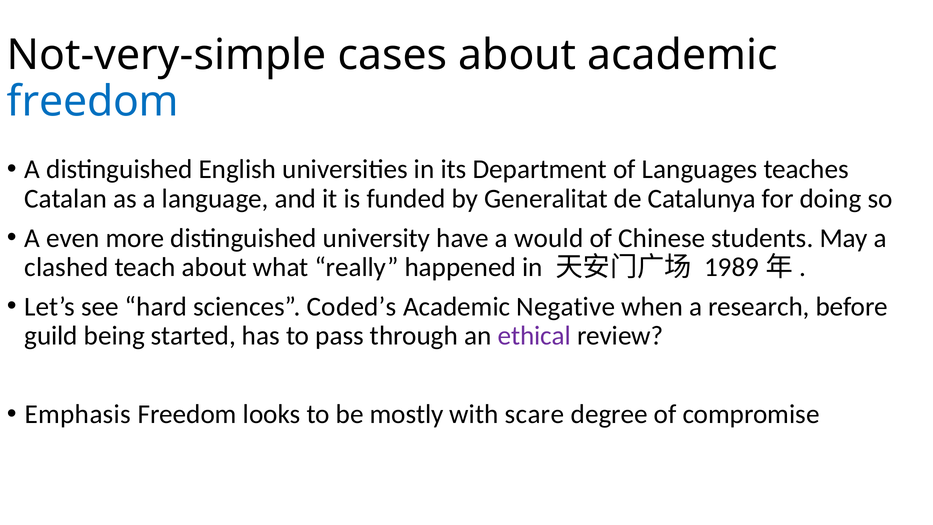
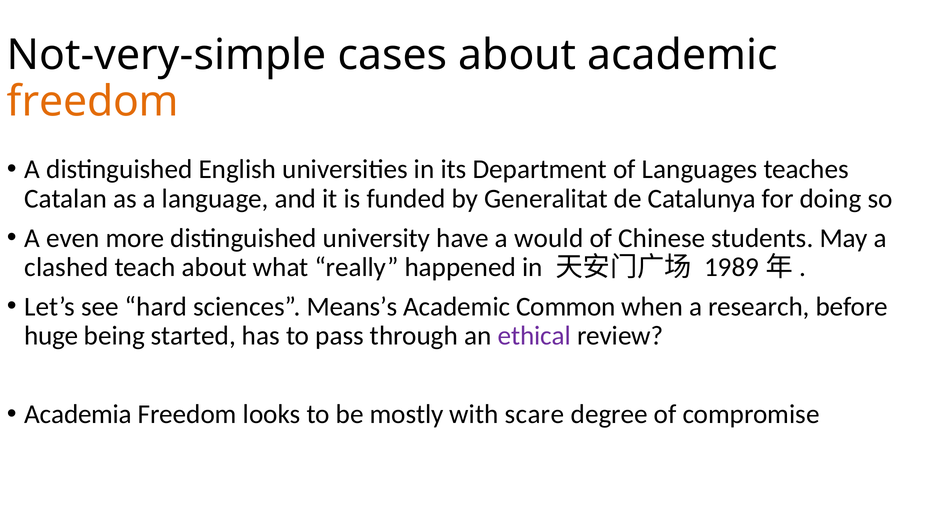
freedom colour: blue -> orange (93, 101)
Coded’s: Coded’s -> Means’s (352, 306)
Negative: Negative -> Common (566, 306)
guild: guild -> huge (51, 336)
Emphasis: Emphasis -> Academia (78, 414)
